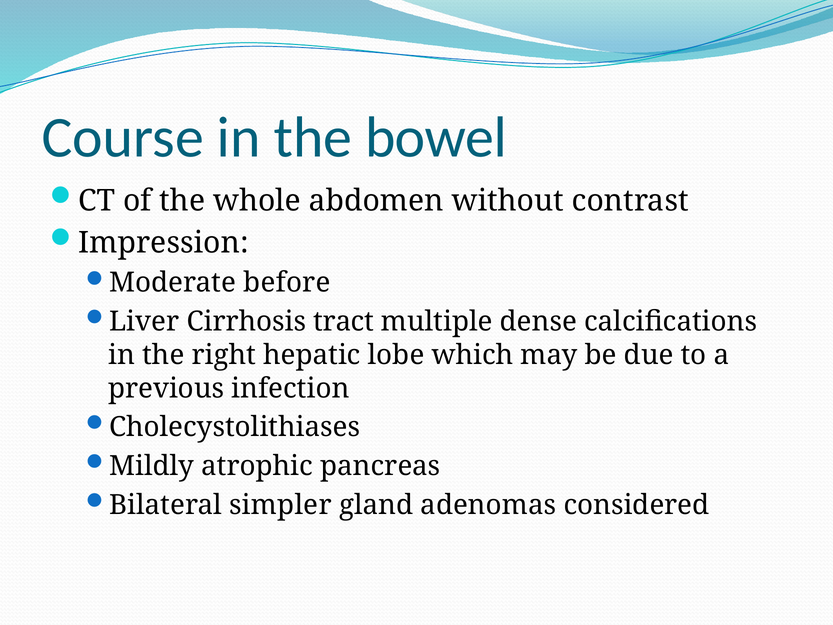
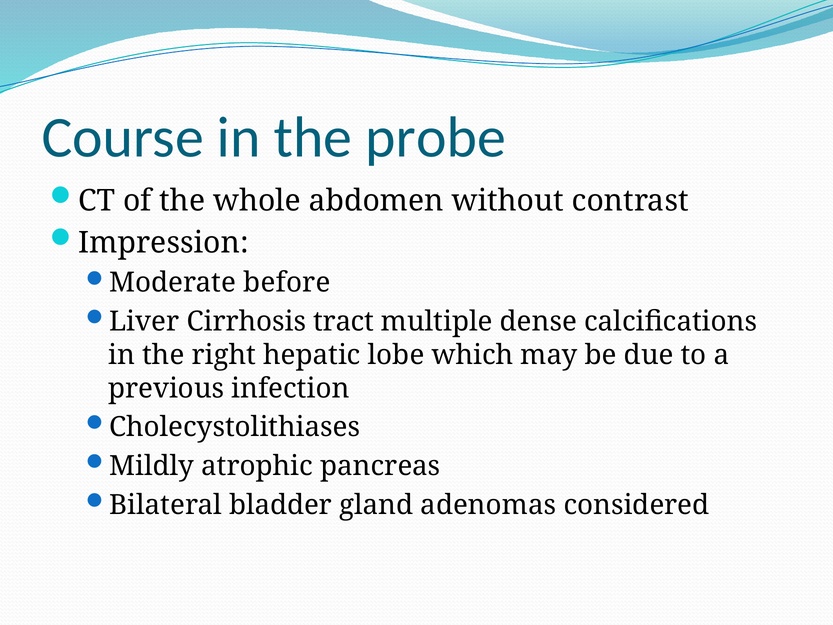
bowel: bowel -> probe (436, 138)
simpler: simpler -> bladder (281, 505)
